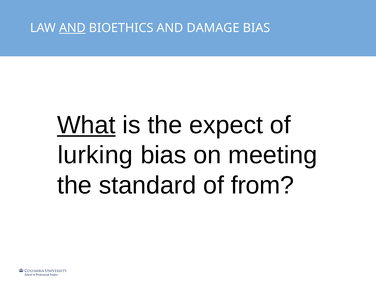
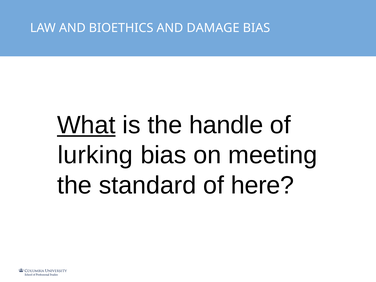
AND underline: present -> none (72, 28)
expect: expect -> handle (226, 125)
from: from -> here (262, 185)
